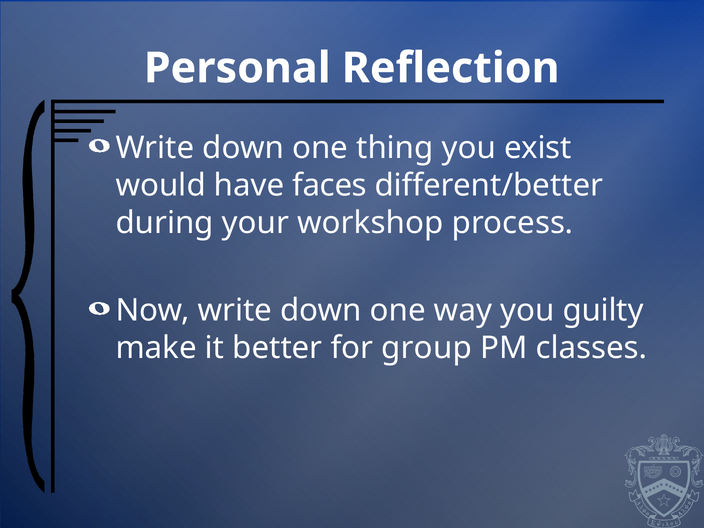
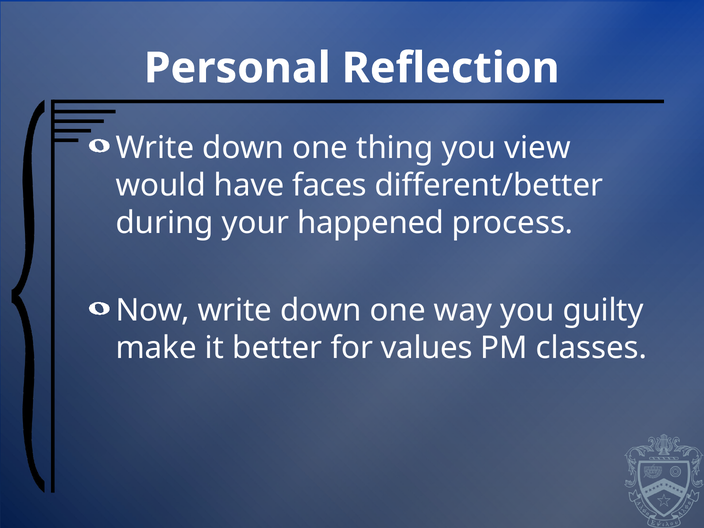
exist: exist -> view (537, 148)
workshop: workshop -> happened (371, 223)
group: group -> values (427, 348)
